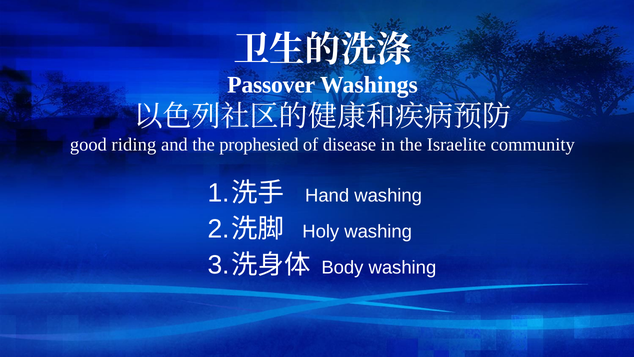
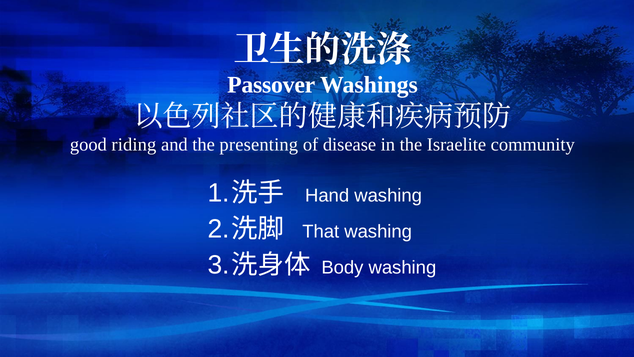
prophesied: prophesied -> presenting (259, 144)
Holy: Holy -> That (321, 231)
